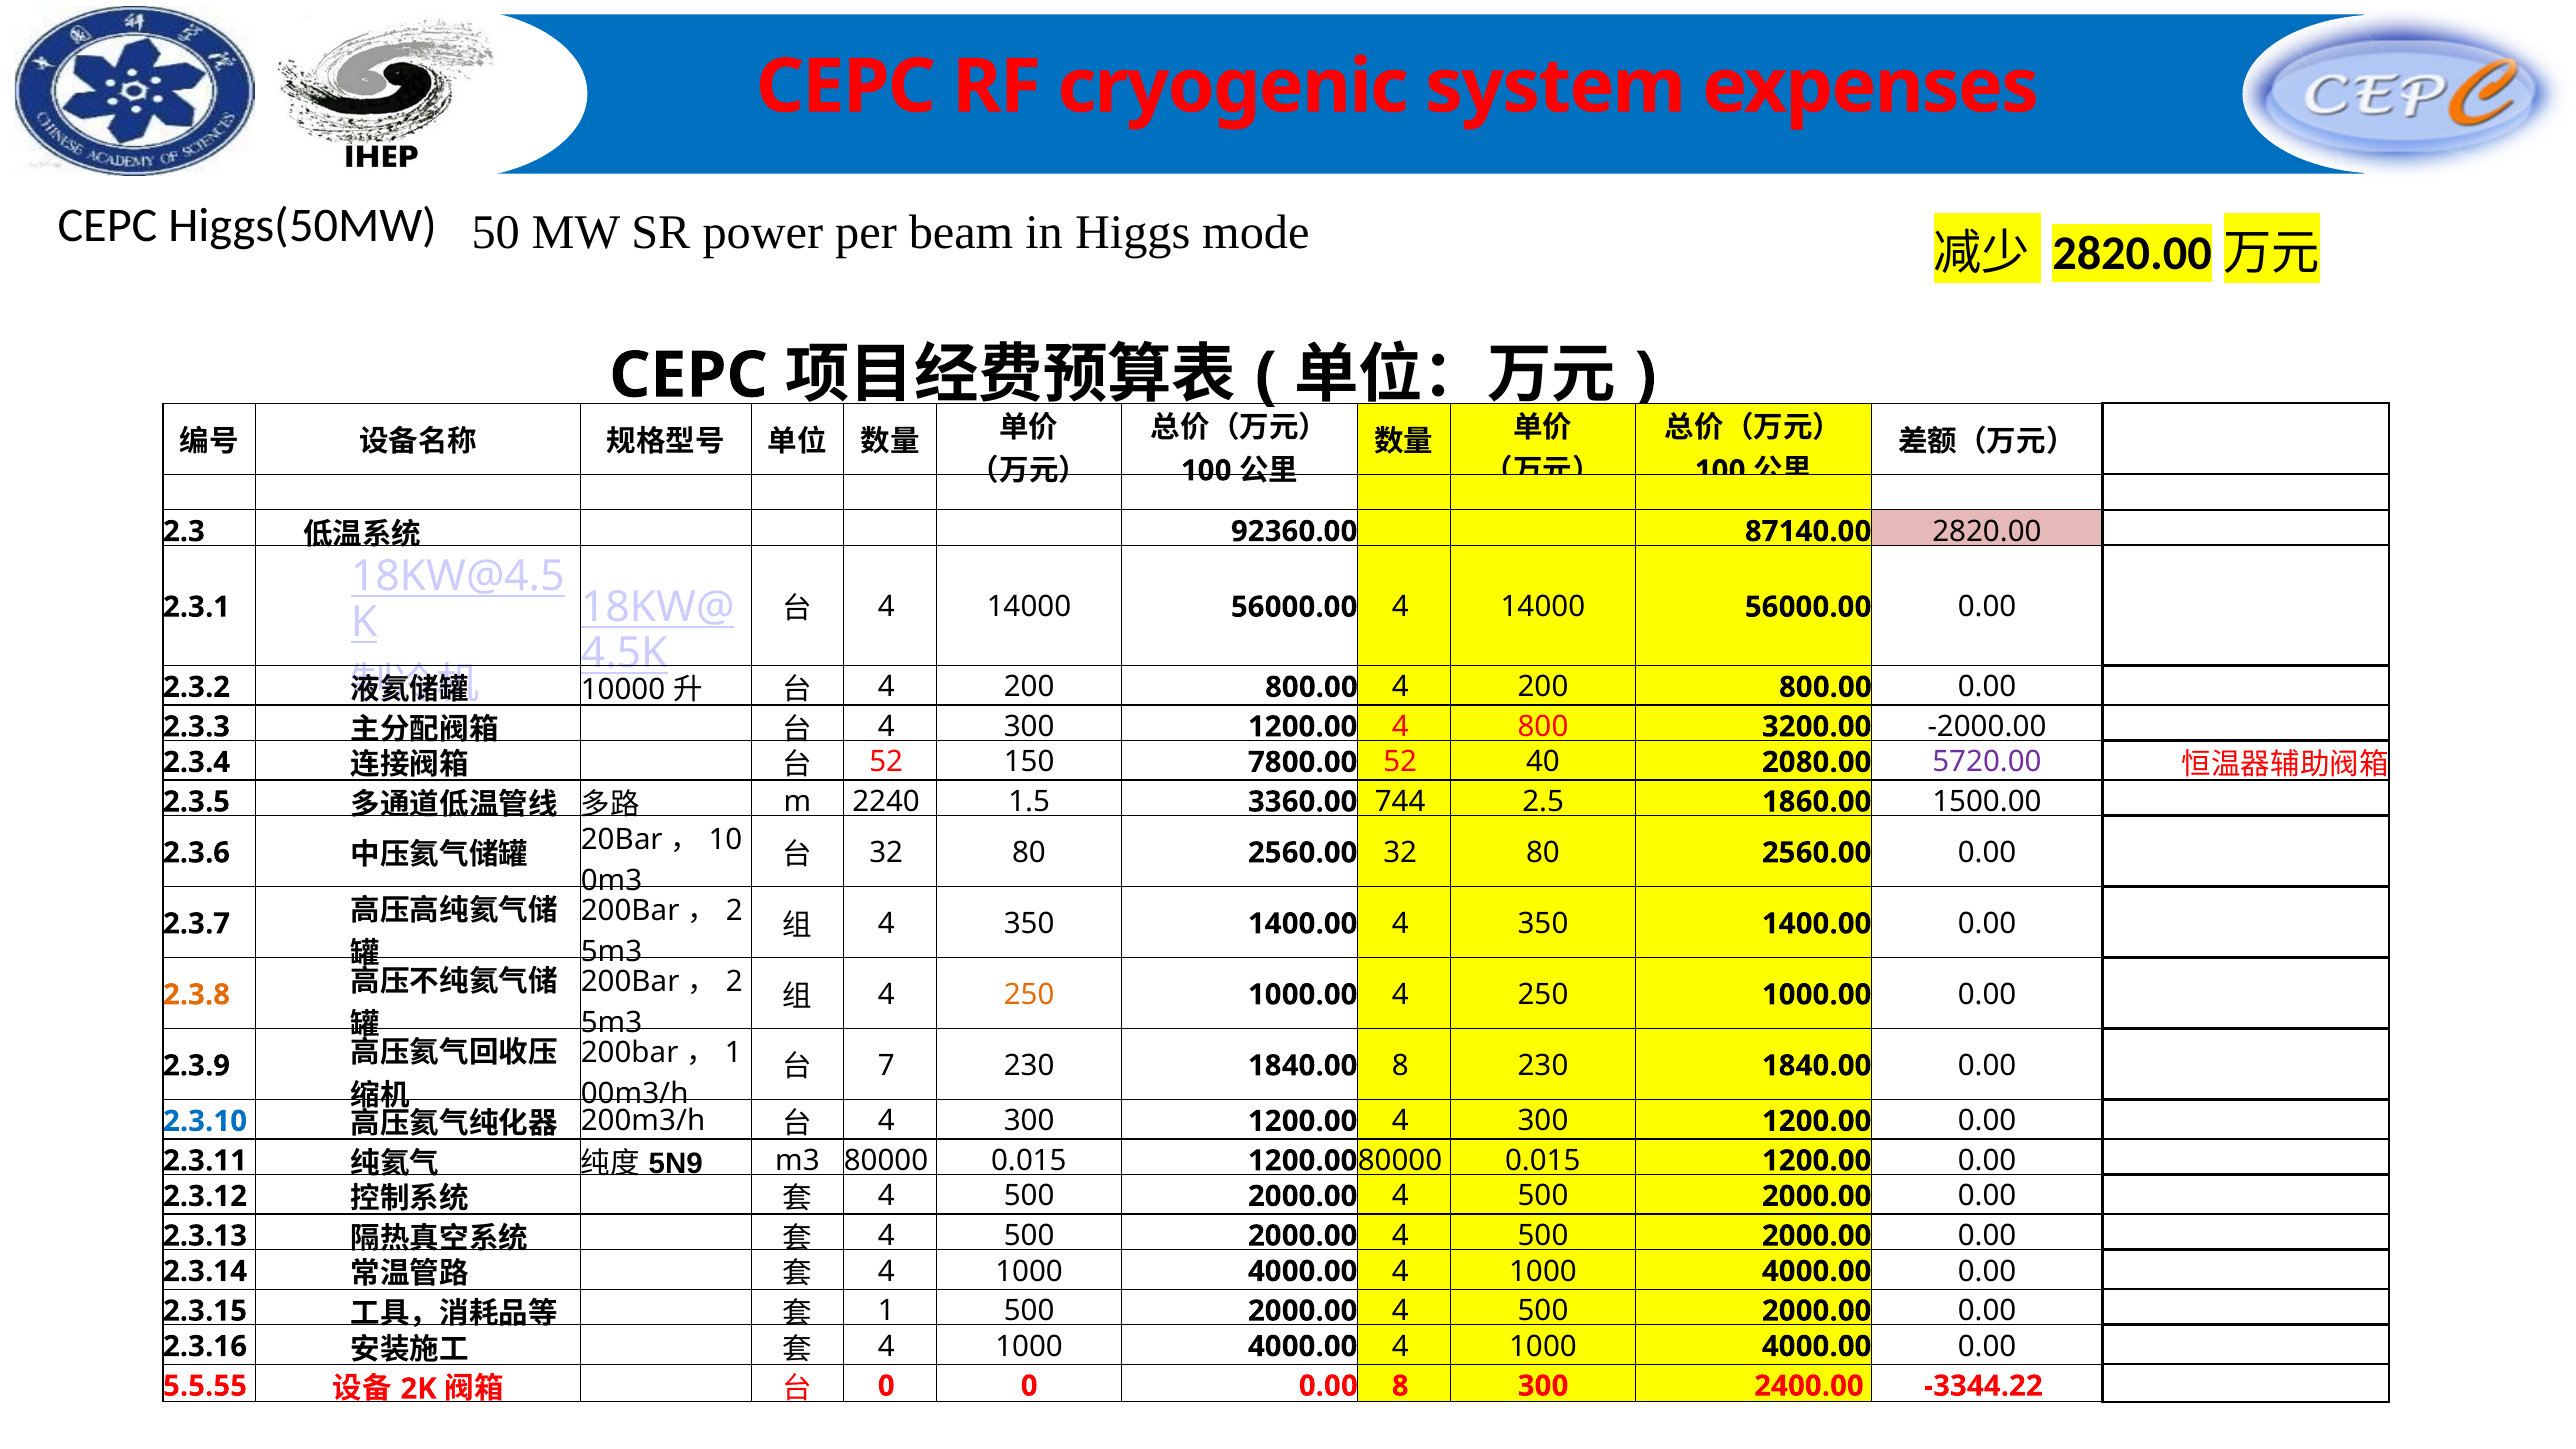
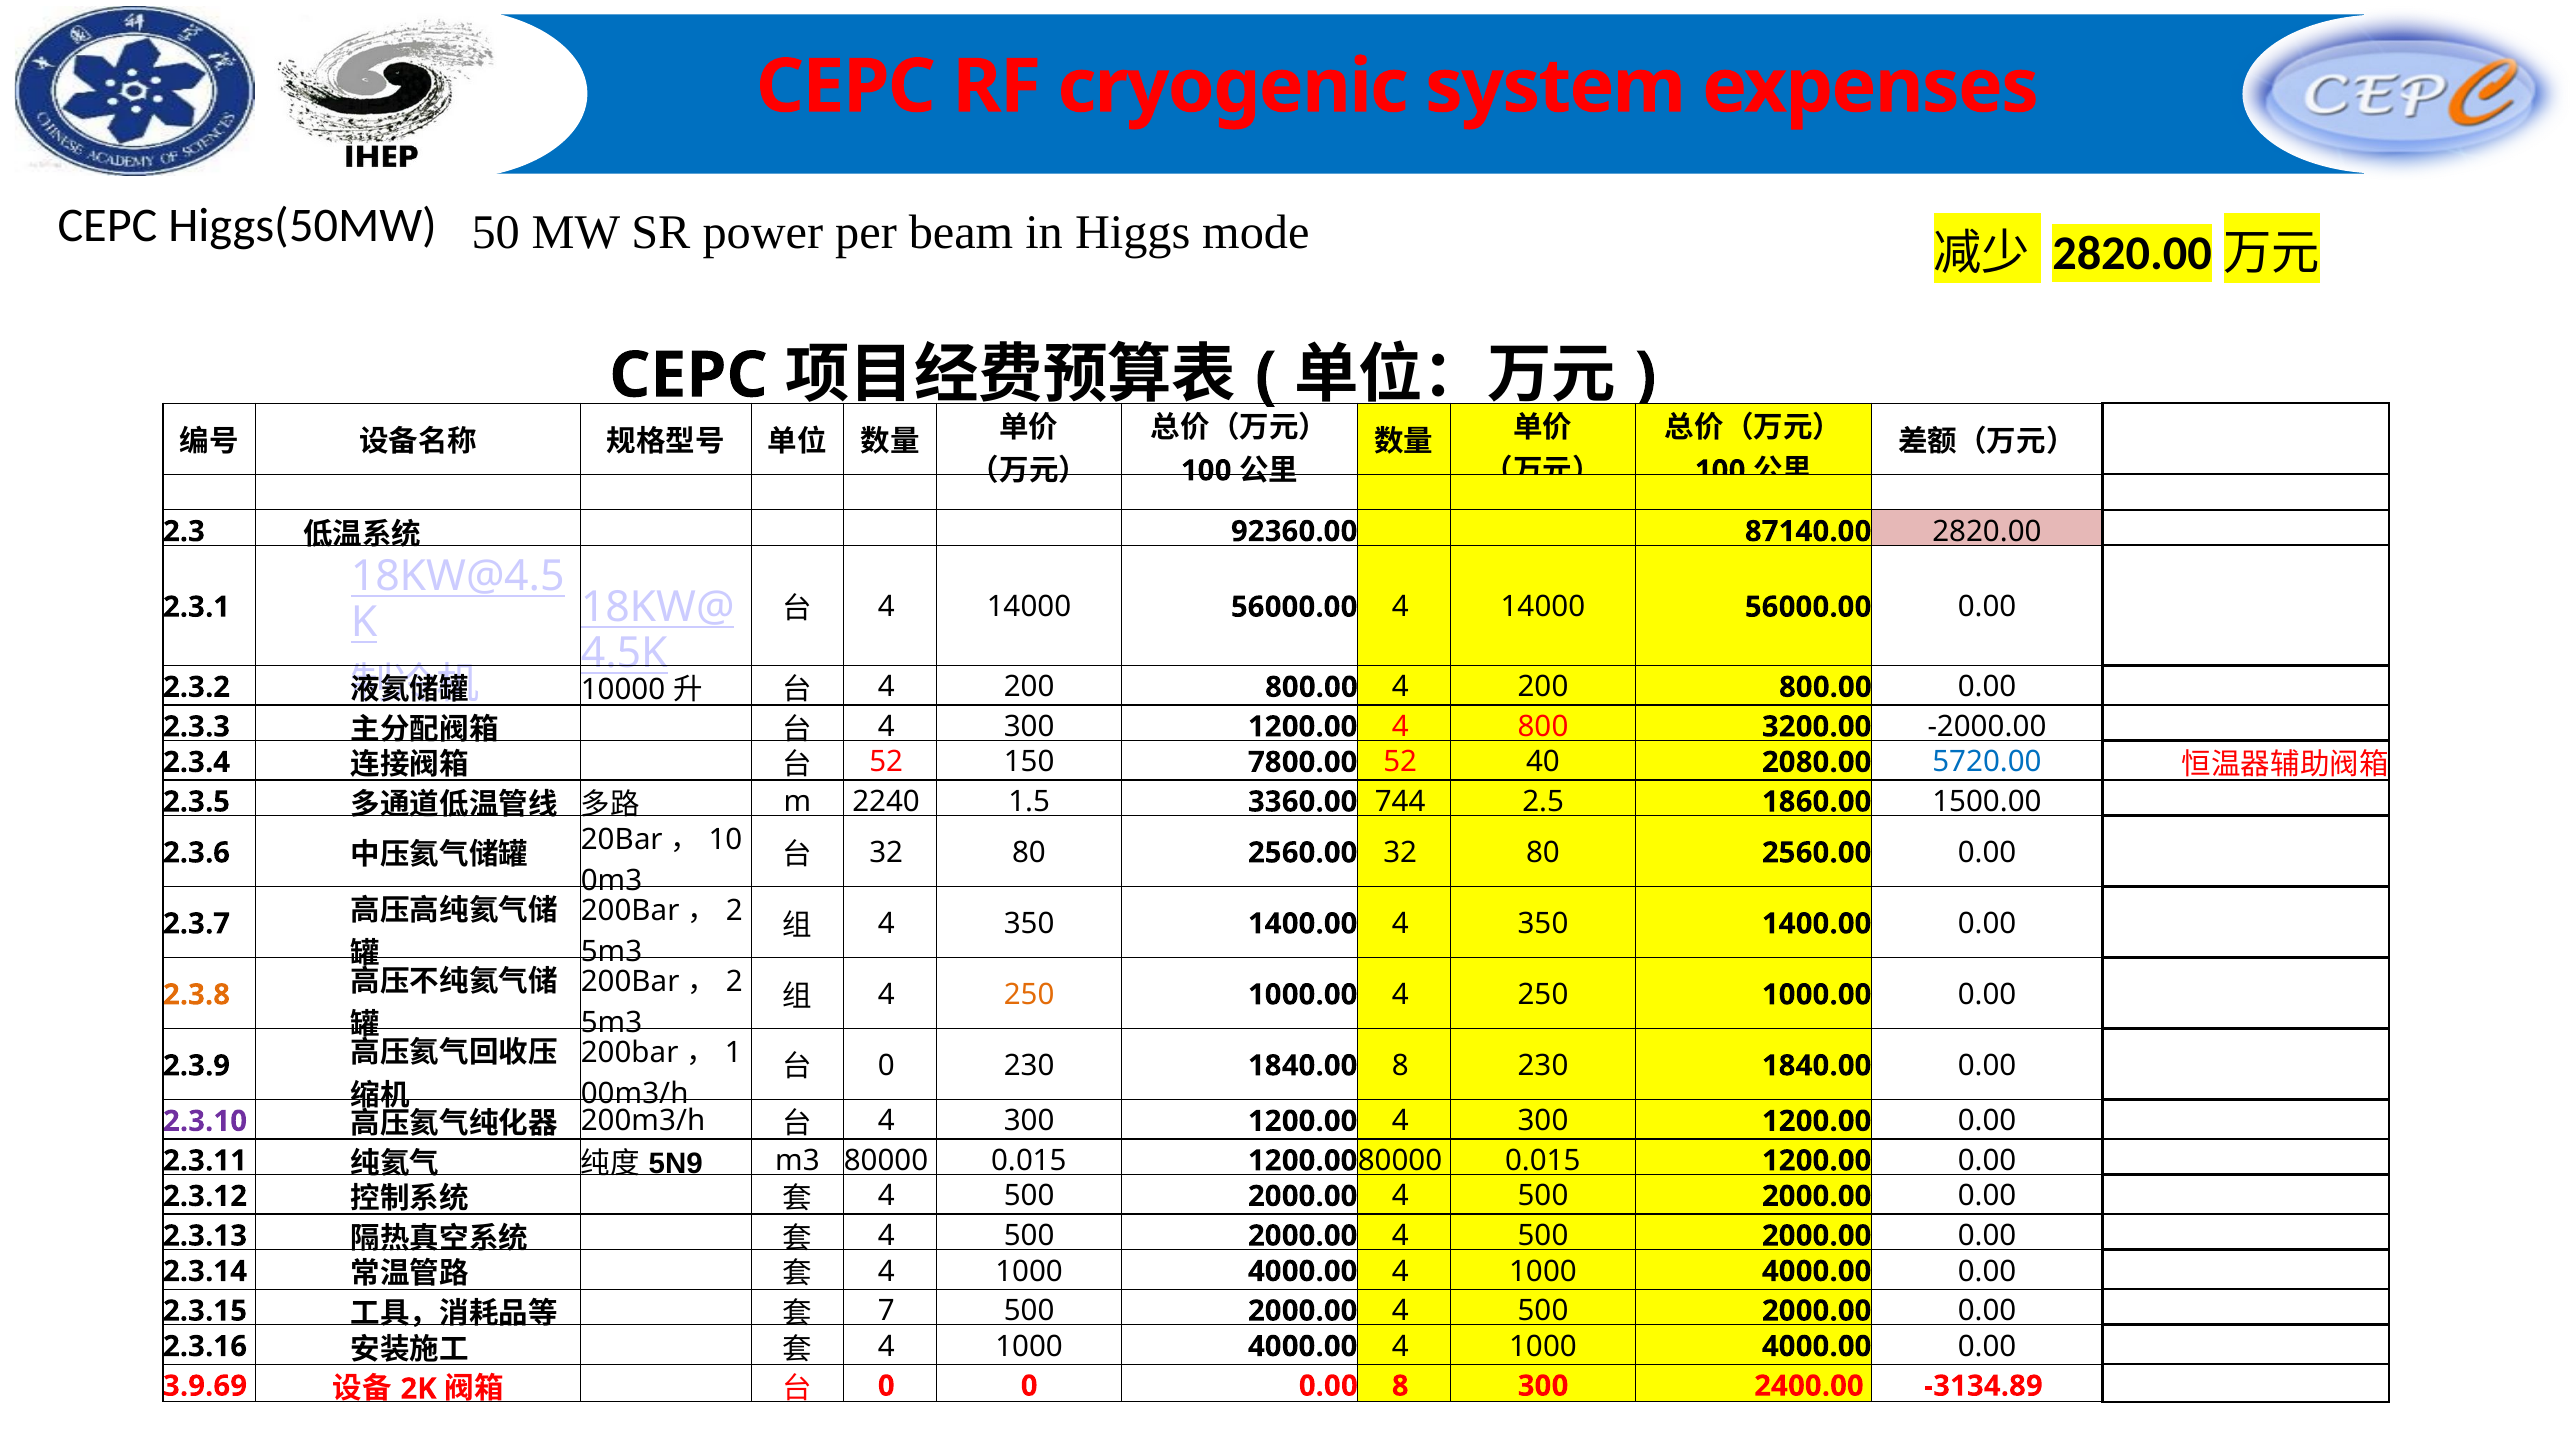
5720.00 colour: purple -> blue (1987, 762)
7: 7 -> 0 (886, 1066)
2.3.10 colour: blue -> purple (205, 1121)
1: 1 -> 7 (886, 1311)
5.5.55: 5.5.55 -> 3.9.69 (205, 1386)
-3344.22: -3344.22 -> -3134.89 (1983, 1386)
